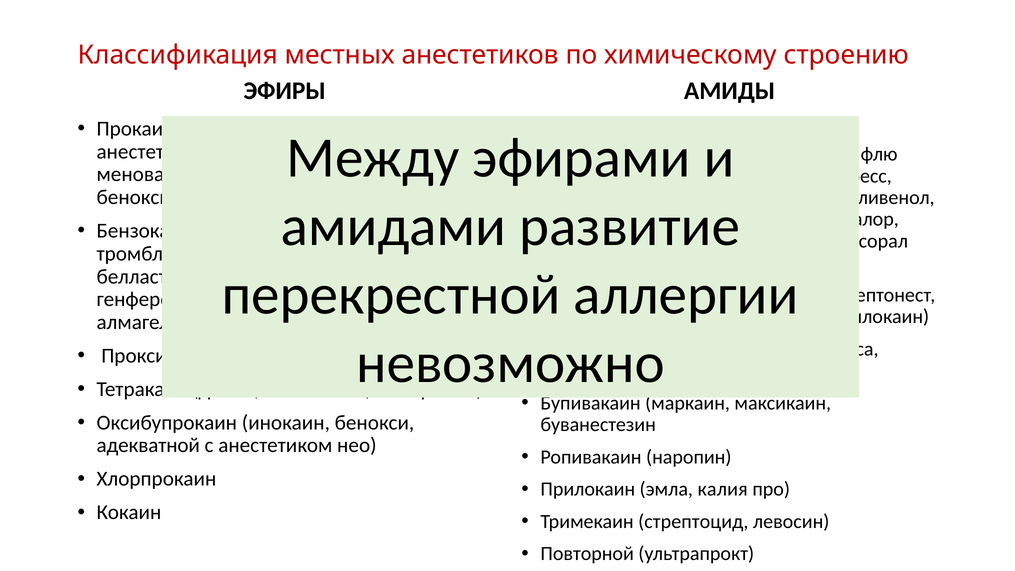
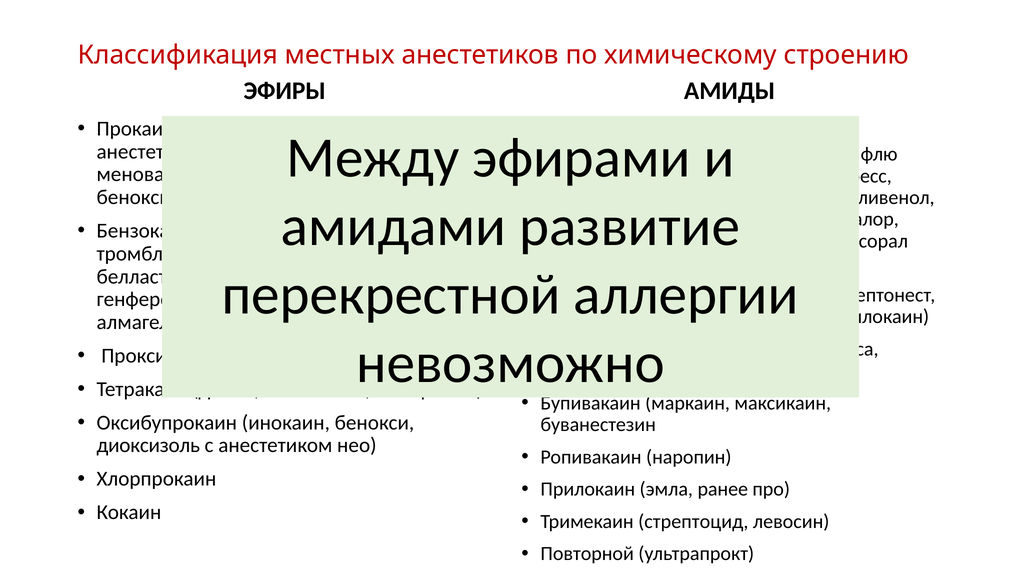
адекватной: адекватной -> диоксизоль (148, 445)
калия: калия -> ранее (723, 489)
